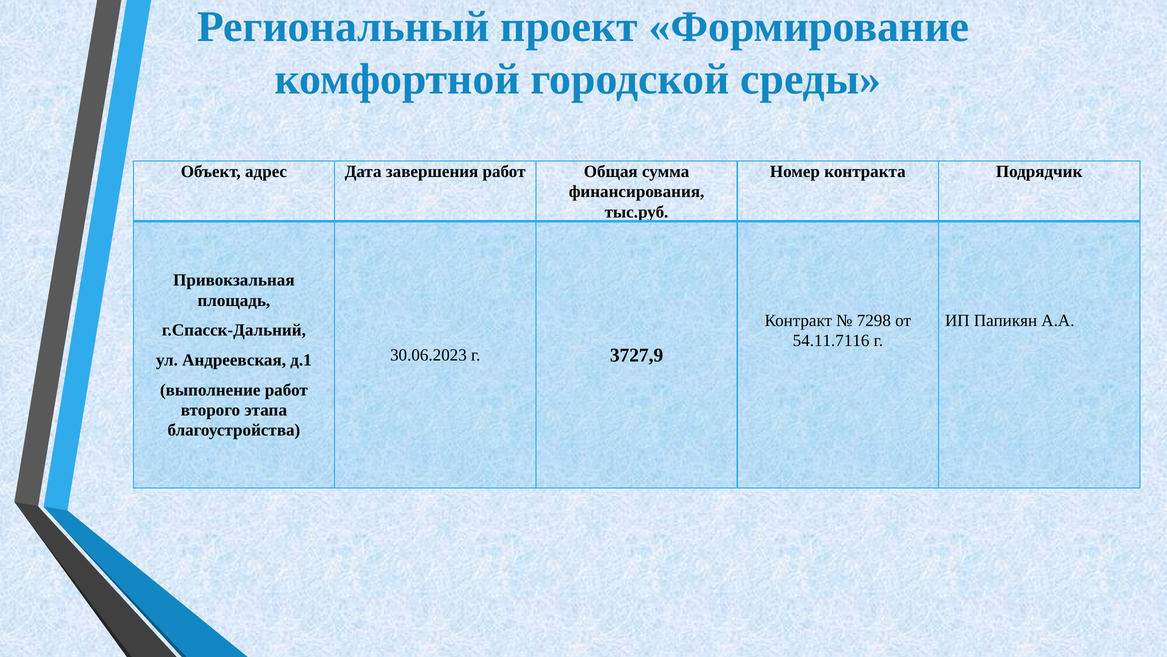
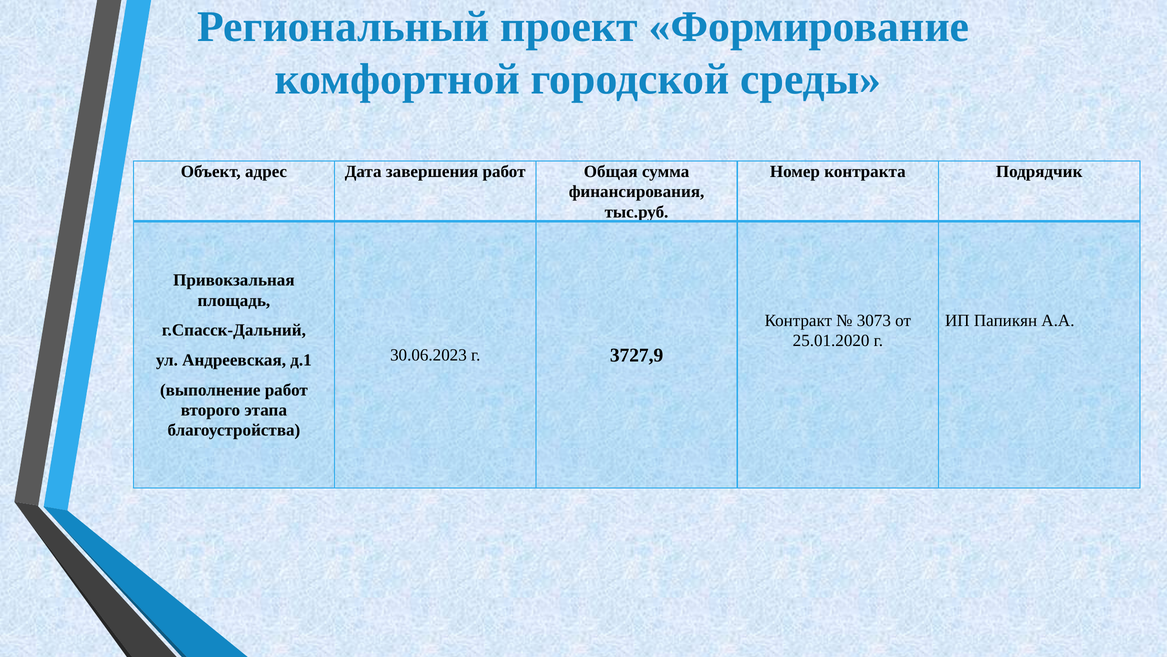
7298: 7298 -> 3073 (874, 320)
54.11.7116: 54.11.7116 -> 25.01.2020 (831, 340)
